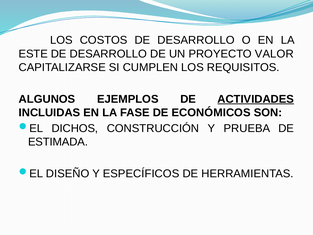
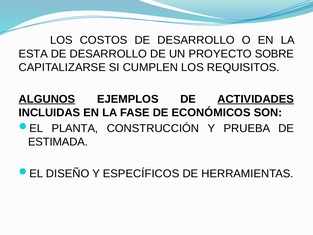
ESTE: ESTE -> ESTA (33, 54)
VALOR: VALOR -> SOBRE (274, 54)
ALGUNOS underline: none -> present (47, 99)
DICHOS: DICHOS -> PLANTA (75, 128)
